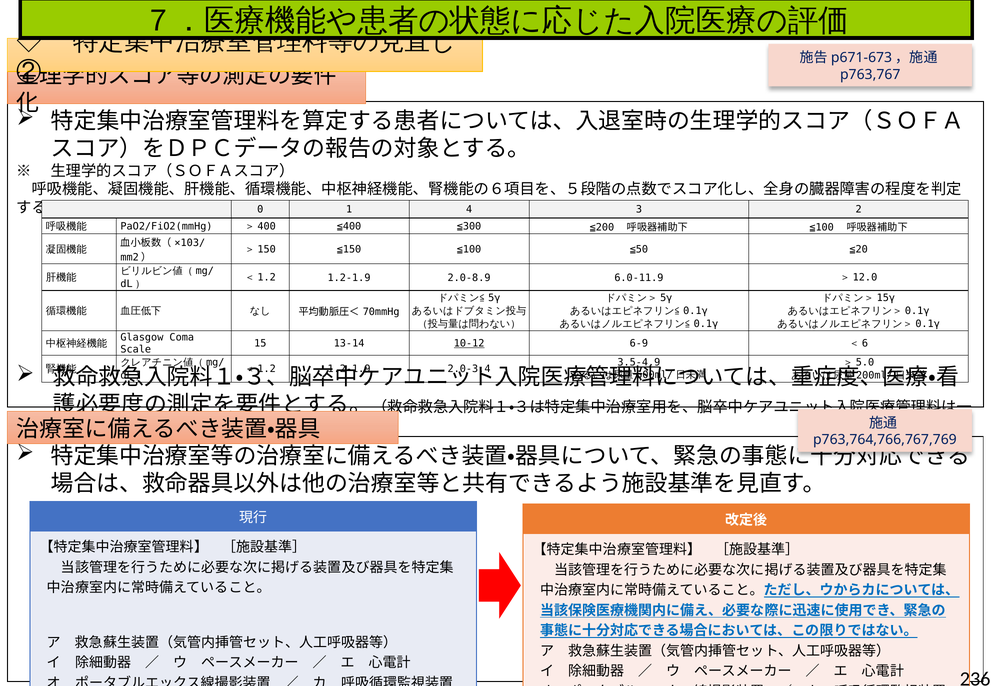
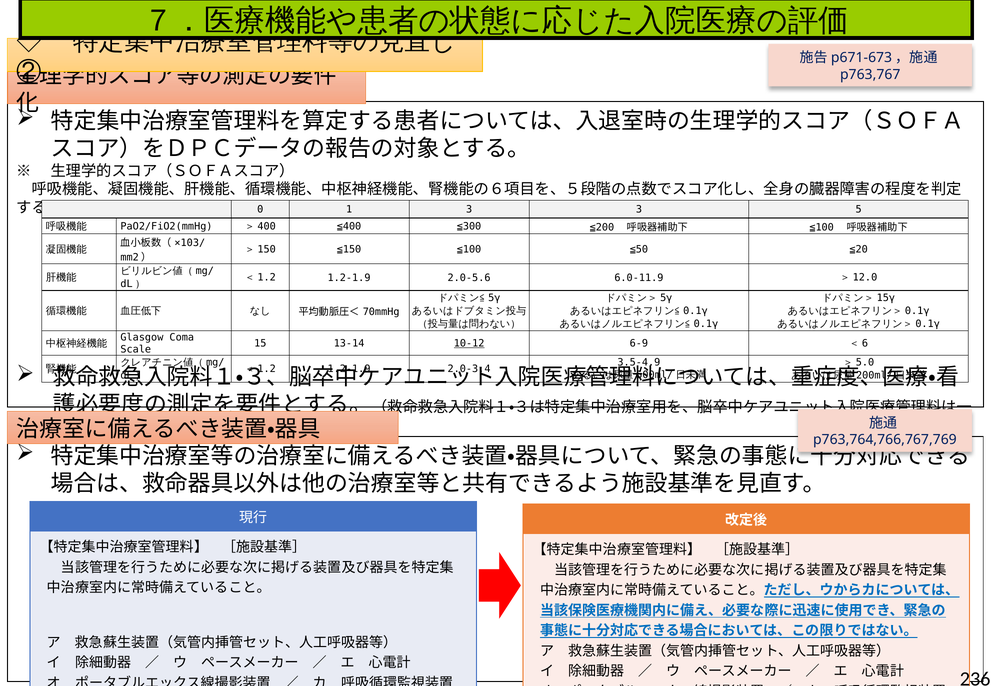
1 4: 4 -> 3 (469, 210)
2: 2 -> 5 (859, 210)
2.0-8.9: 2.0-8.9 -> 2.0-5.6 (469, 278)
3.5-4.9 underline: present -> none (639, 363)
